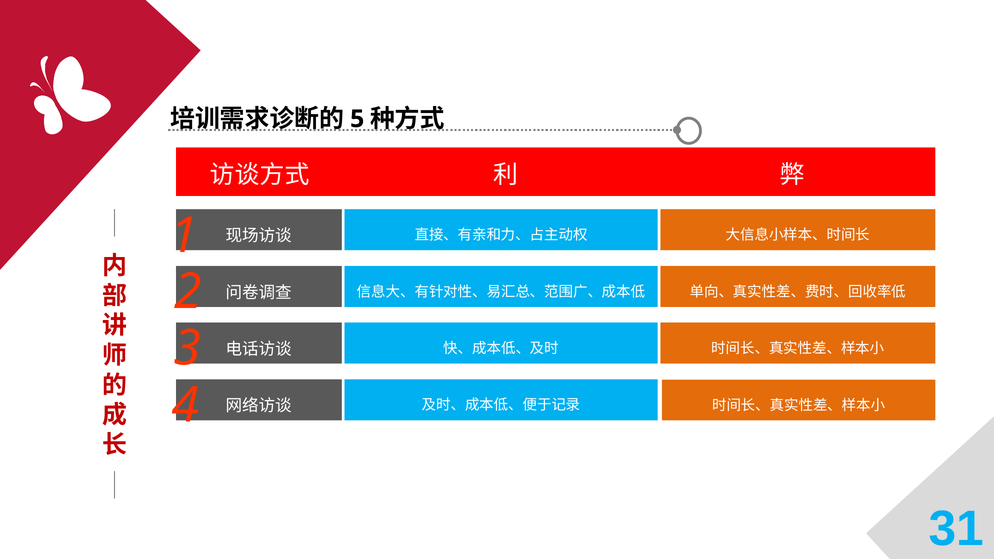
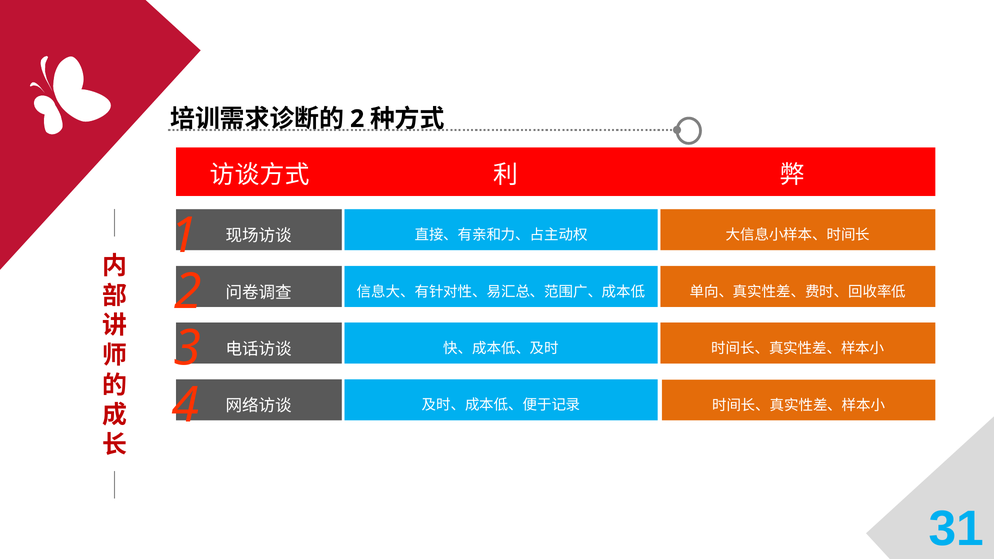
5: 5 -> 2 (357, 119)
